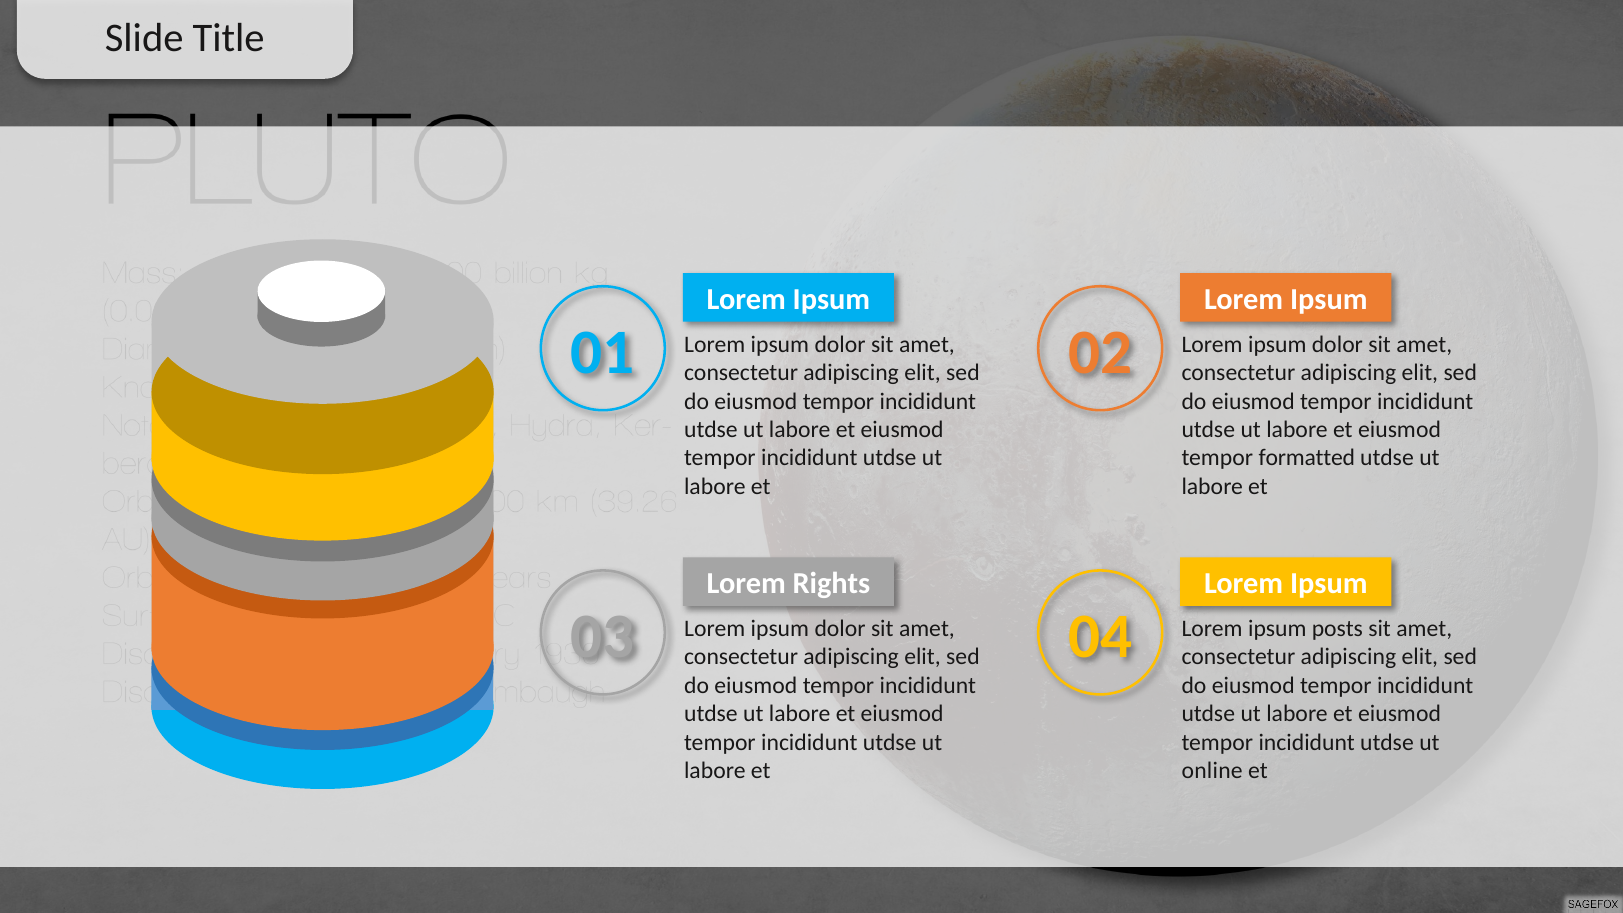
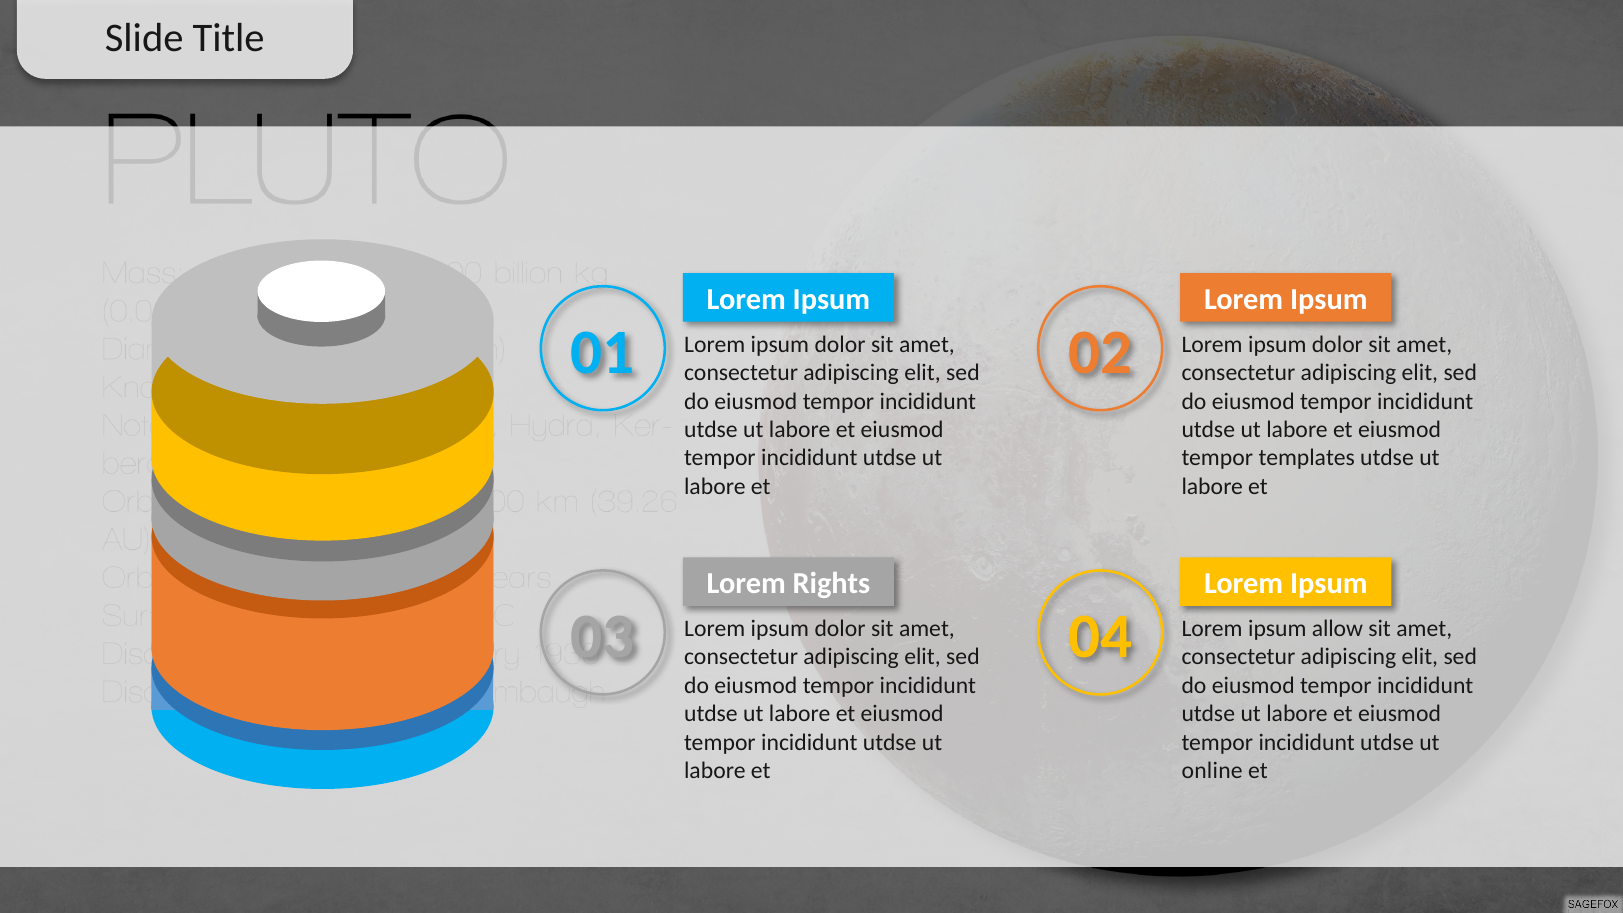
formatted: formatted -> templates (1307, 458)
posts: posts -> allow (1337, 629)
